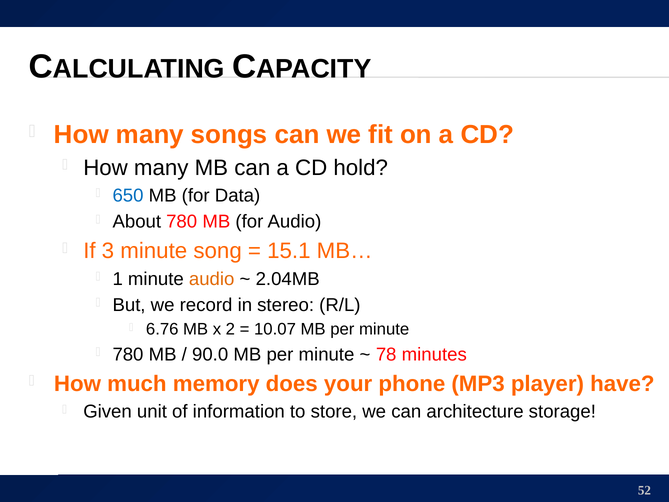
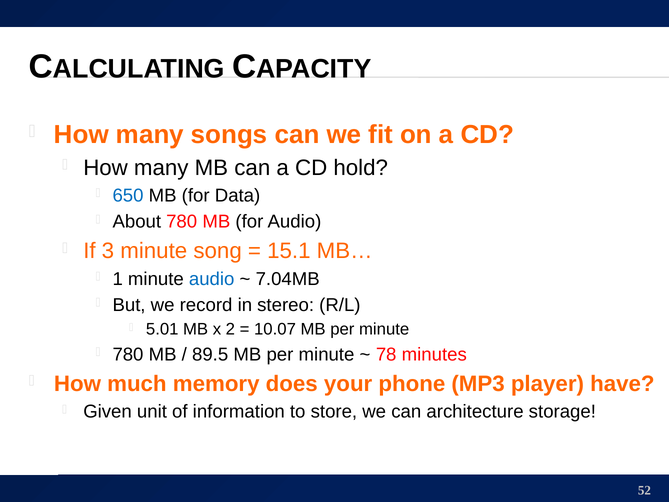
audio colour: orange -> blue (212, 279)
2.04MB: 2.04MB -> 7.04MB (288, 279)
6.76: 6.76 -> 5.01 (162, 329)
90.0: 90.0 -> 89.5 (210, 354)
